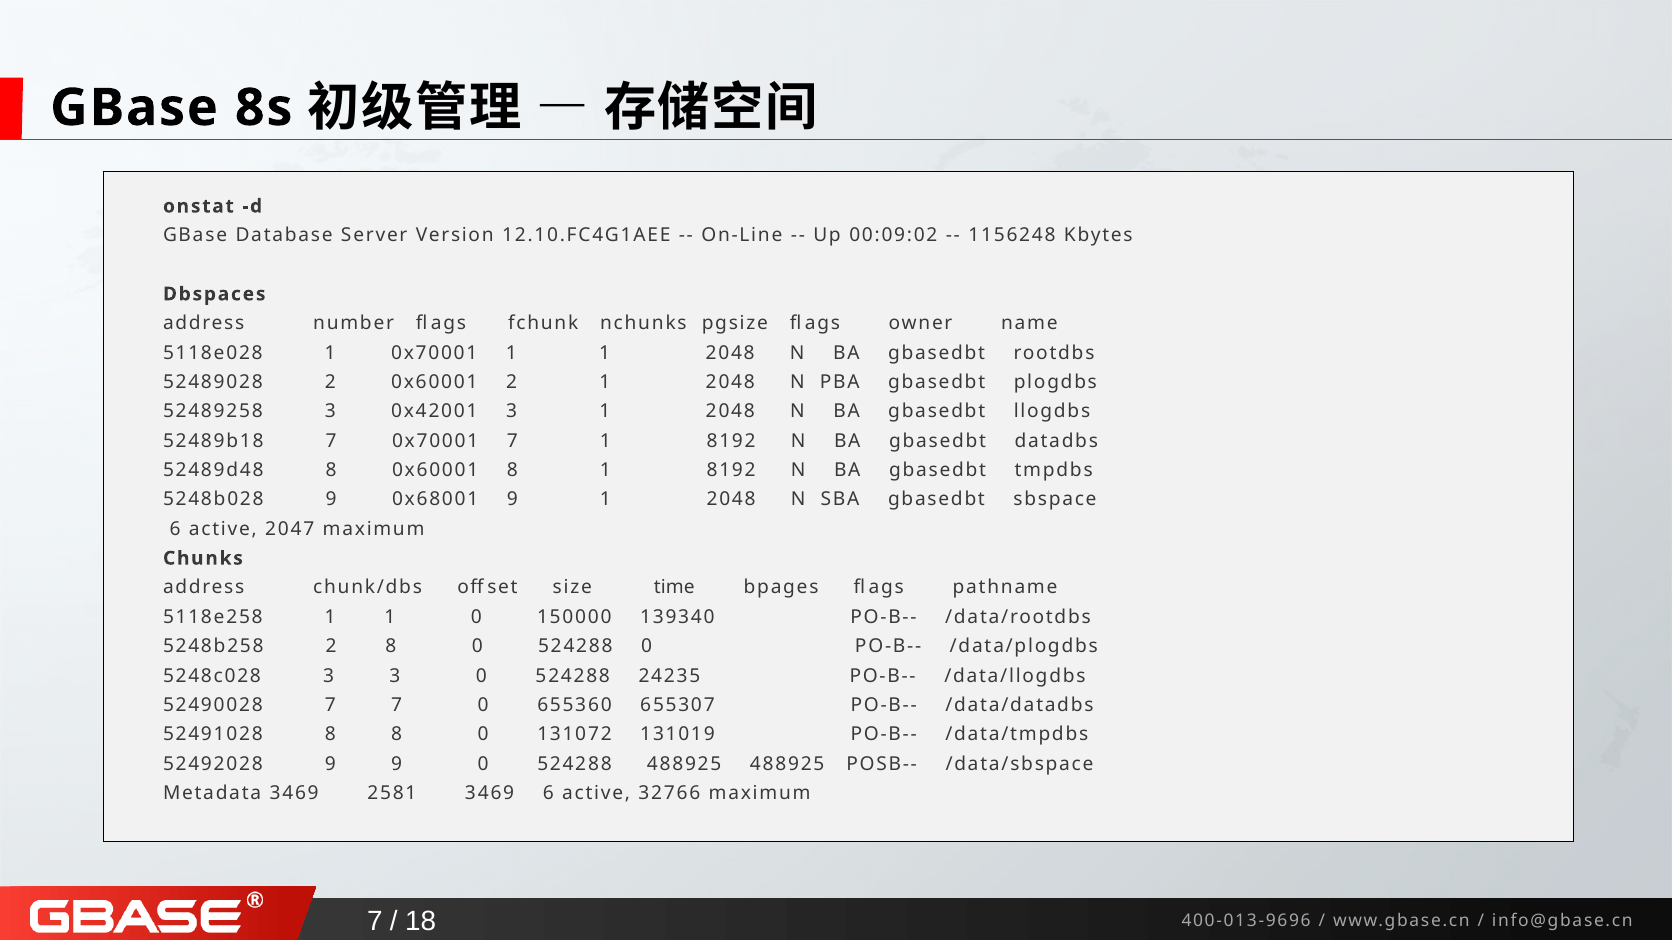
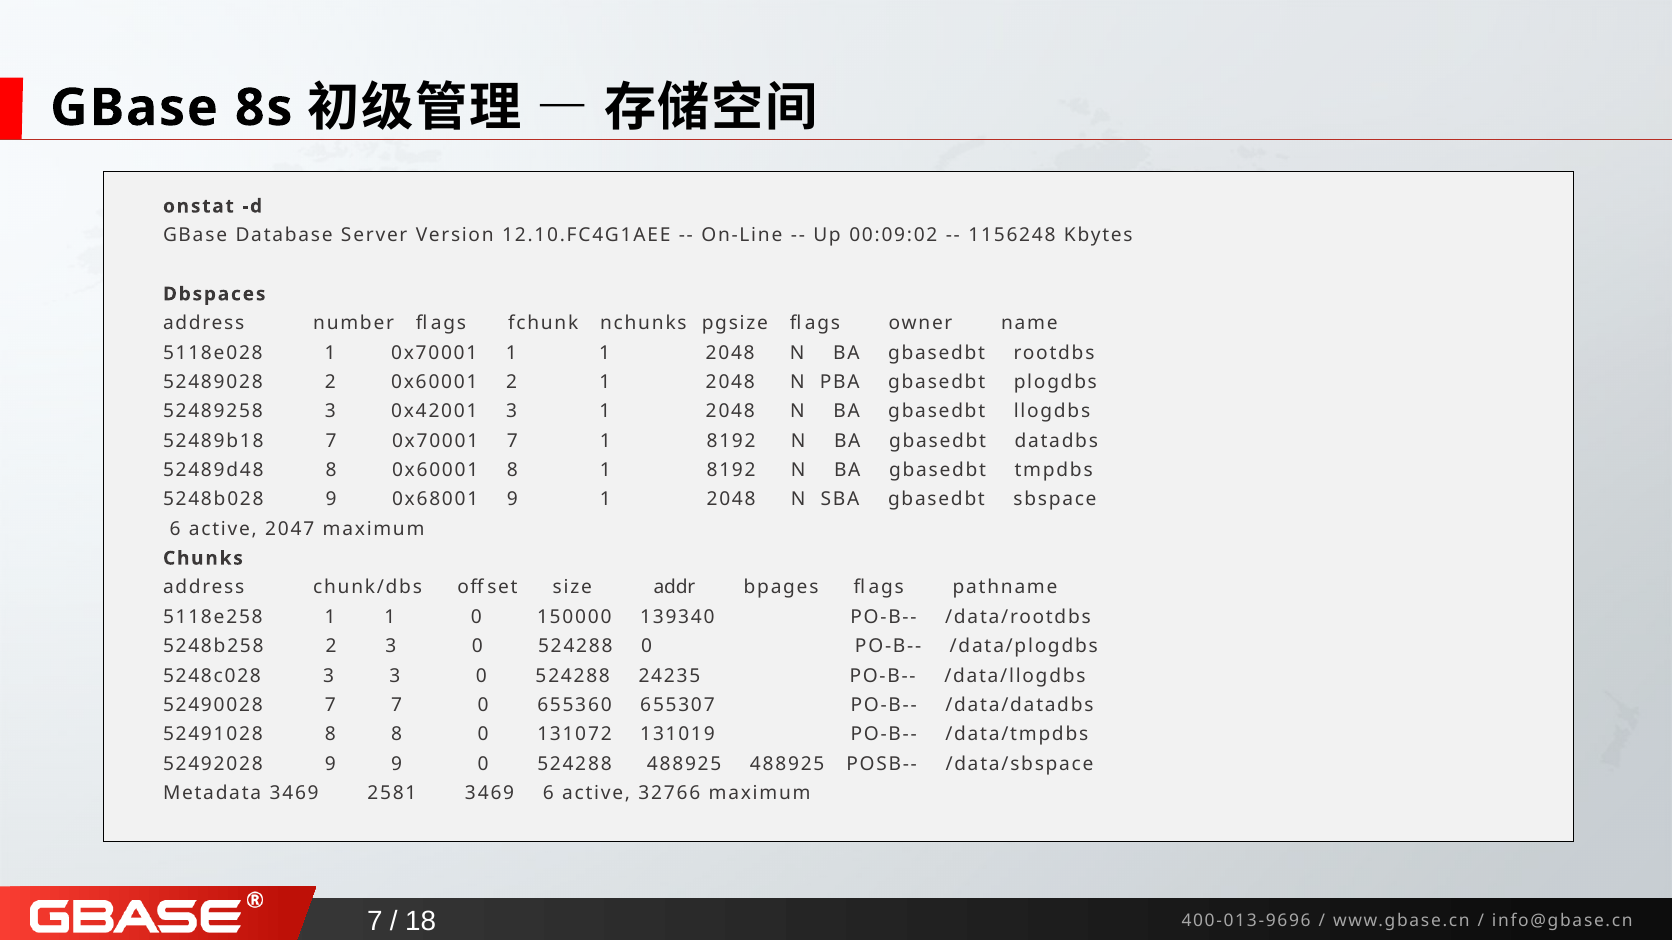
time: time -> addr (674, 588)
2 8: 8 -> 3 (391, 647)
